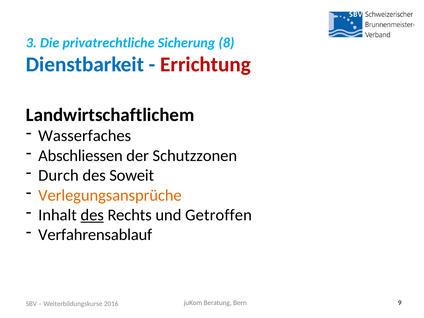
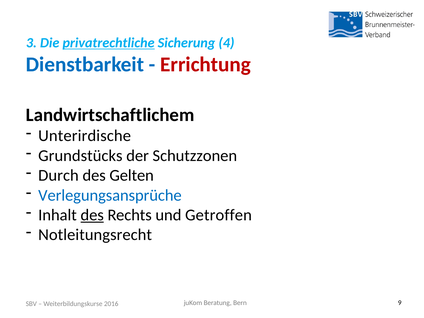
privatrechtliche underline: none -> present (109, 43)
8: 8 -> 4 (226, 43)
Wasserfaches: Wasserfaches -> Unterirdische (85, 136)
Abschliessen: Abschliessen -> Grundstücks (80, 156)
Soweit: Soweit -> Gelten (132, 175)
Verlegungsansprüche colour: orange -> blue (110, 195)
Verfahrensablauf: Verfahrensablauf -> Notleitungsrecht (95, 235)
